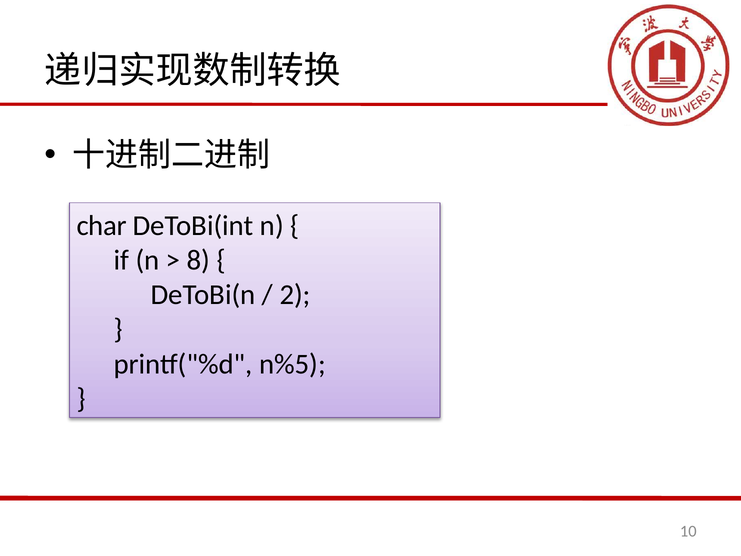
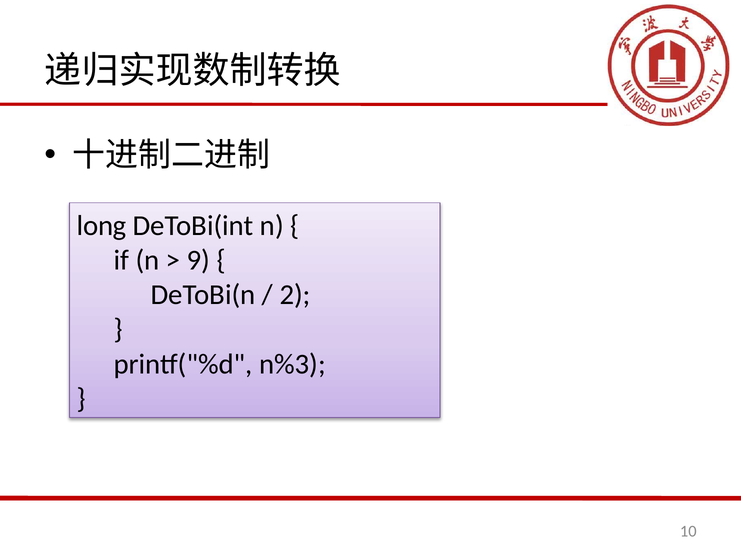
char: char -> long (102, 226)
8: 8 -> 9 (198, 260)
n%5: n%5 -> n%3 (292, 364)
